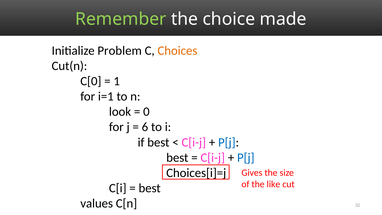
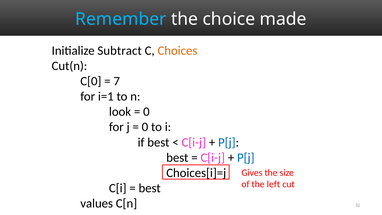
Remember colour: light green -> light blue (121, 19)
Problem: Problem -> Subtract (120, 51)
1: 1 -> 7 (117, 81)
6: 6 -> 0 (145, 127)
like: like -> left (273, 184)
